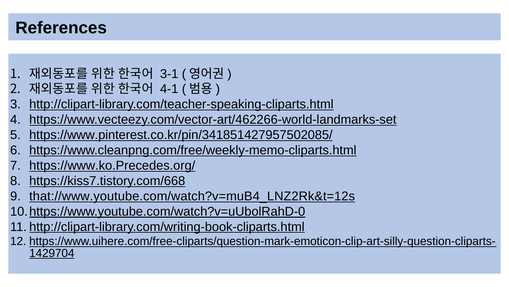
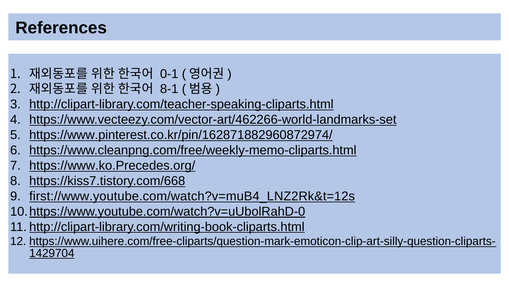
3-1: 3-1 -> 0-1 (169, 74)
4-1: 4-1 -> 8-1 (169, 89)
https://www.pinterest.co.kr/pin/341851427957502085/: https://www.pinterest.co.kr/pin/341851427957502085/ -> https://www.pinterest.co.kr/pin/162871882960872974/ (181, 135)
that://www.youtube.com/watch?v=muB4_LNZ2Rk&t=12s: that://www.youtube.com/watch?v=muB4_LNZ2Rk&t=12s -> first://www.youtube.com/watch?v=muB4_LNZ2Rk&t=12s (192, 196)
